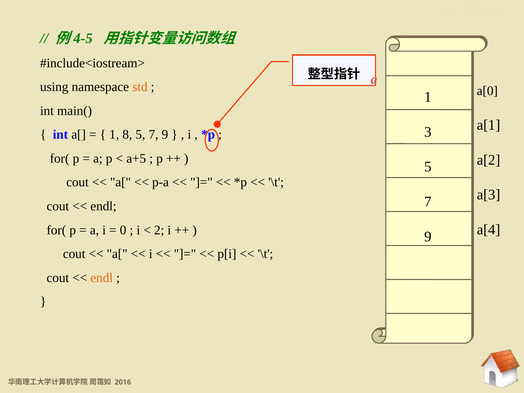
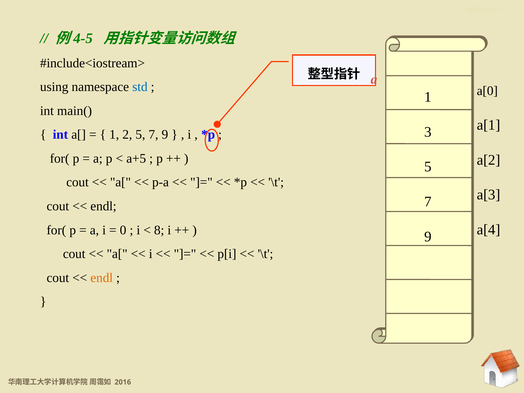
std colour: orange -> blue (140, 87)
8: 8 -> 2 (127, 135)
2: 2 -> 8 (159, 230)
